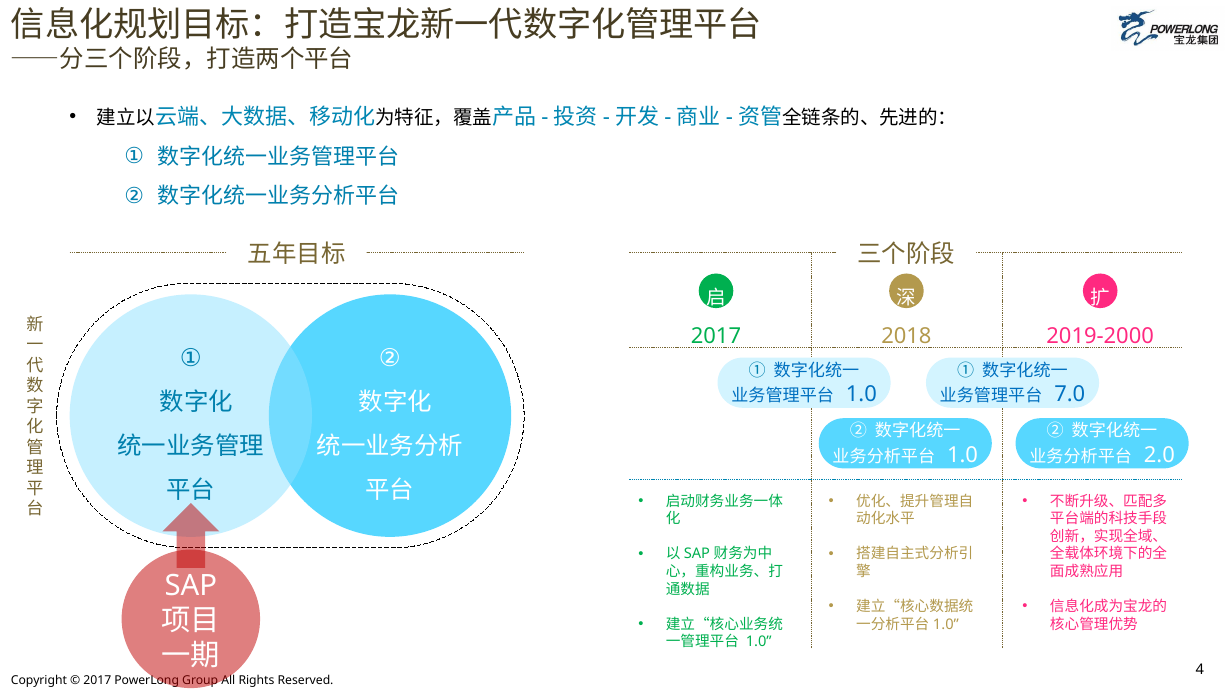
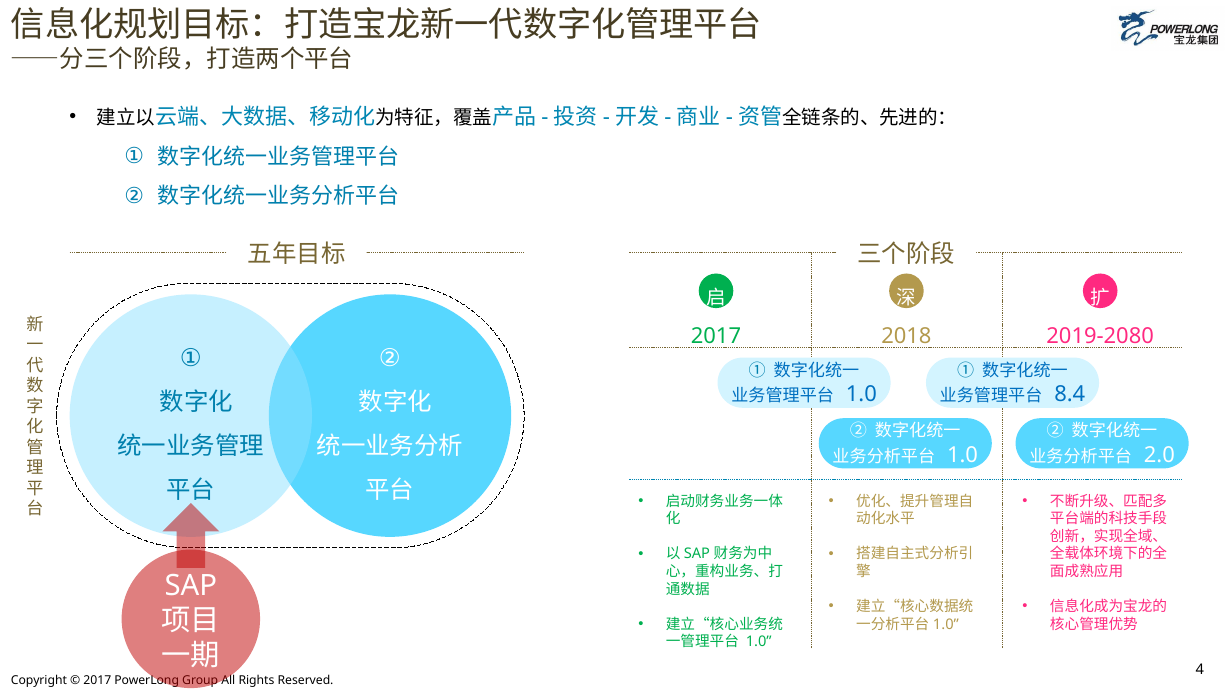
2019-2000: 2019-2000 -> 2019-2080 (1100, 336)
7.0: 7.0 -> 8.4 (1070, 394)
